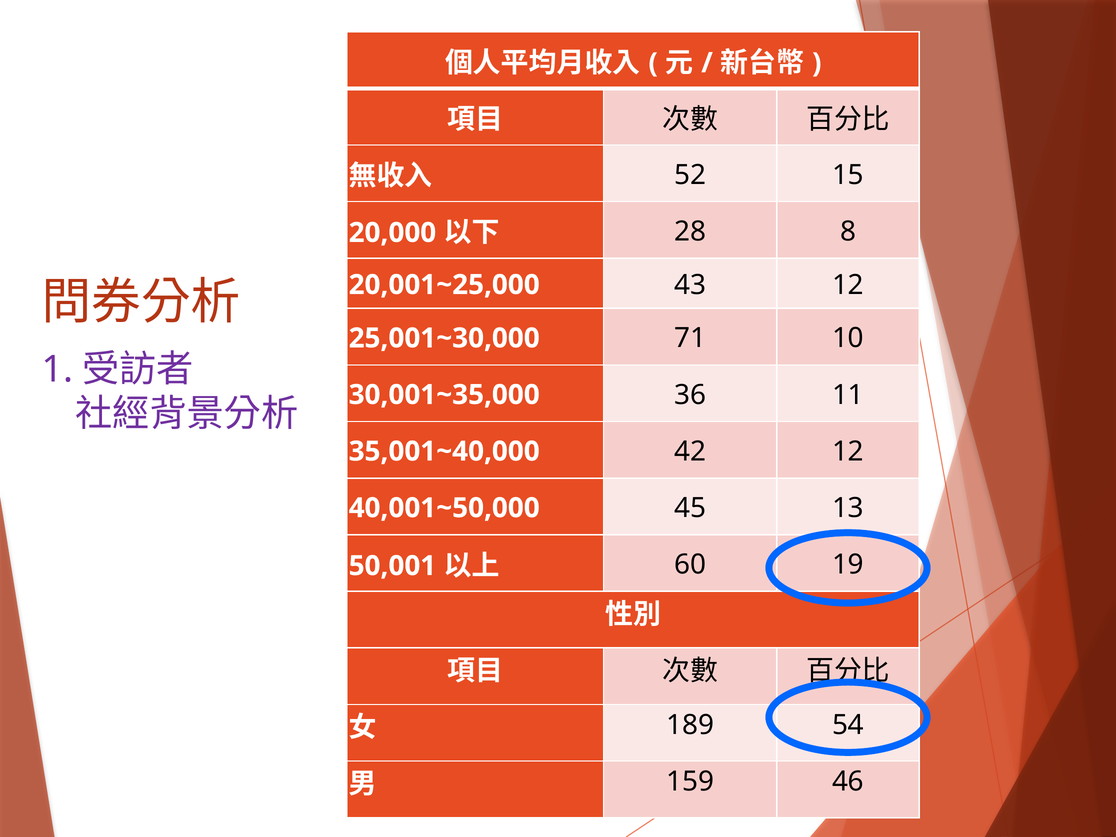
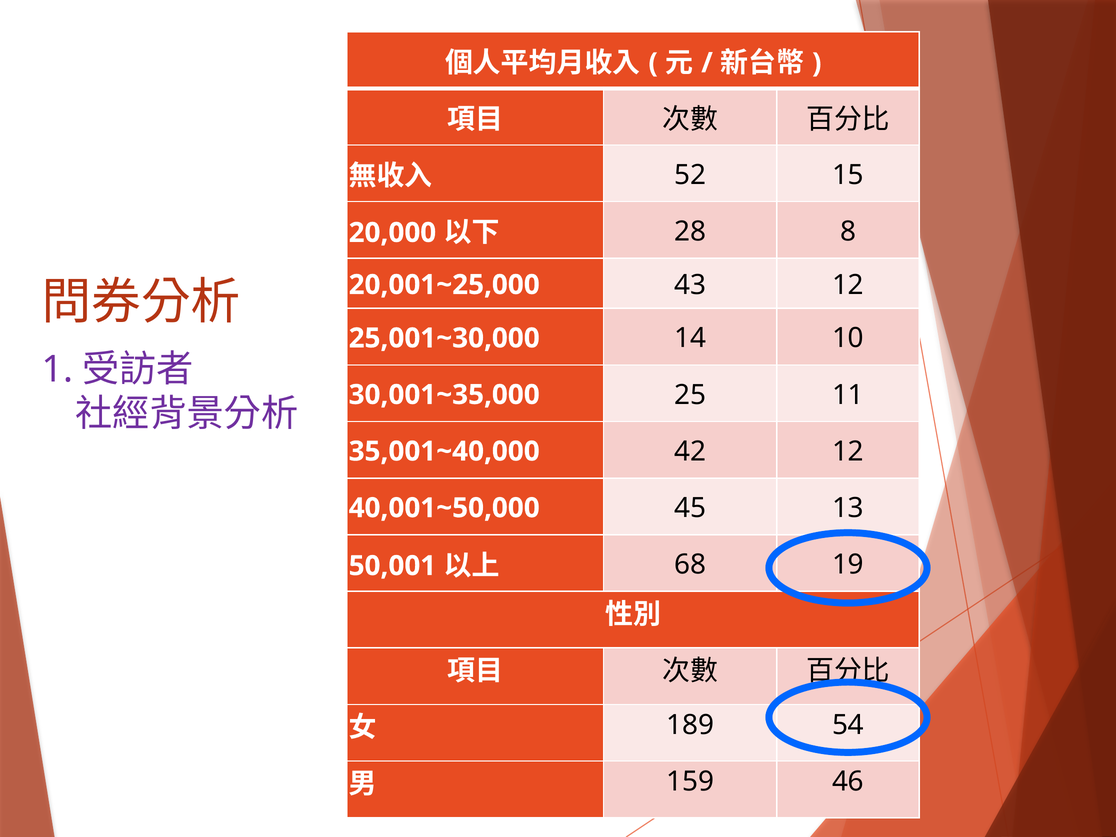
71: 71 -> 14 (690, 338)
36: 36 -> 25 (690, 395)
60: 60 -> 68 (690, 565)
